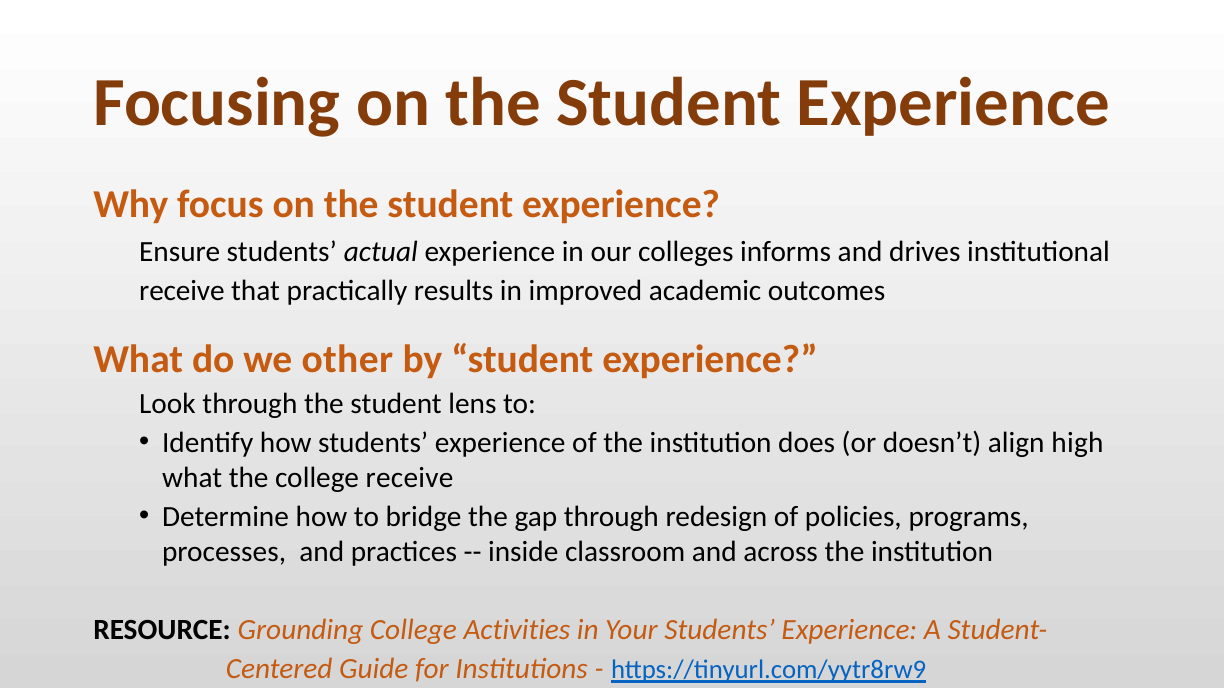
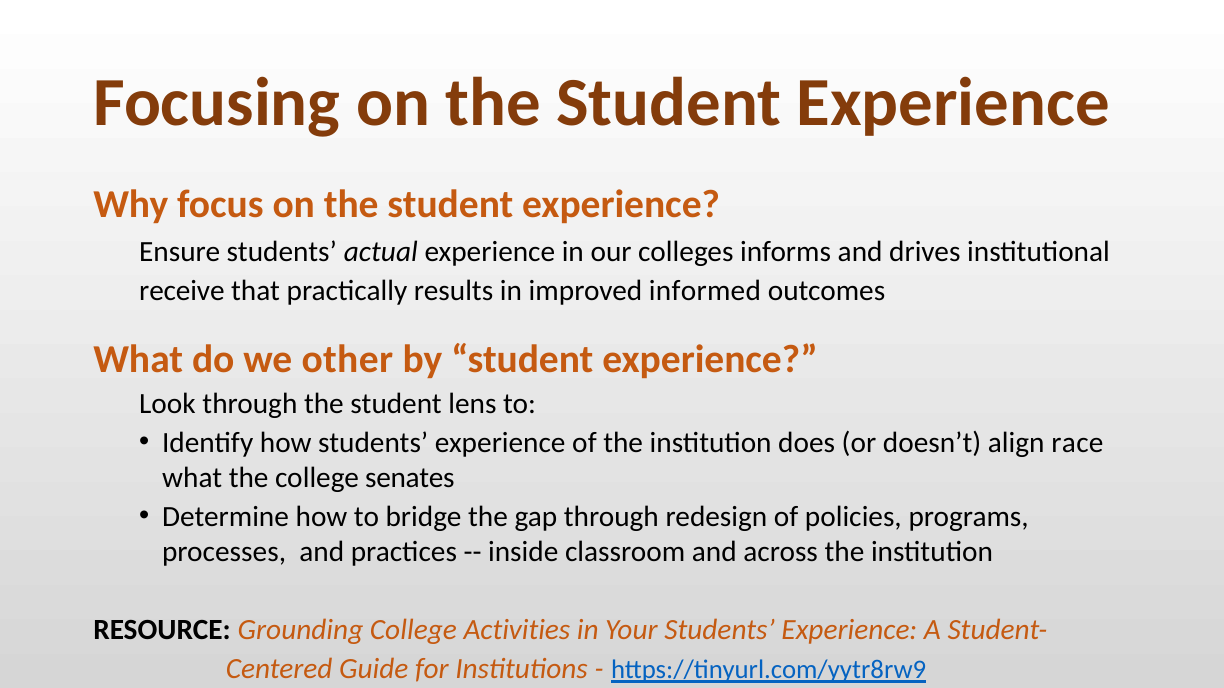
academic: academic -> informed (705, 291)
high: high -> race (1077, 443)
college receive: receive -> senates (410, 478)
